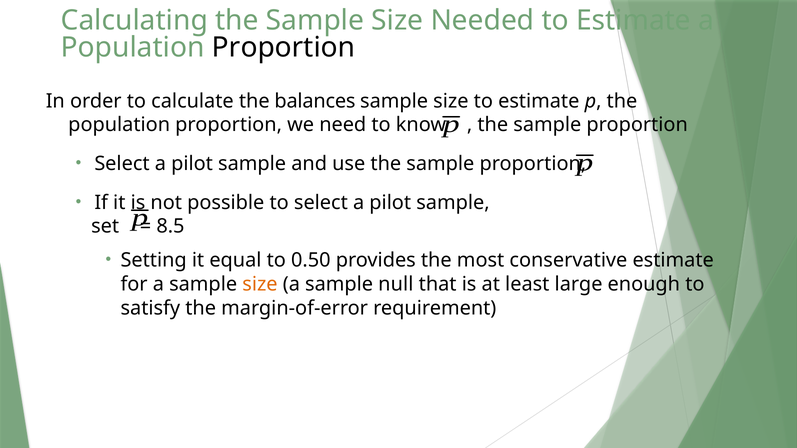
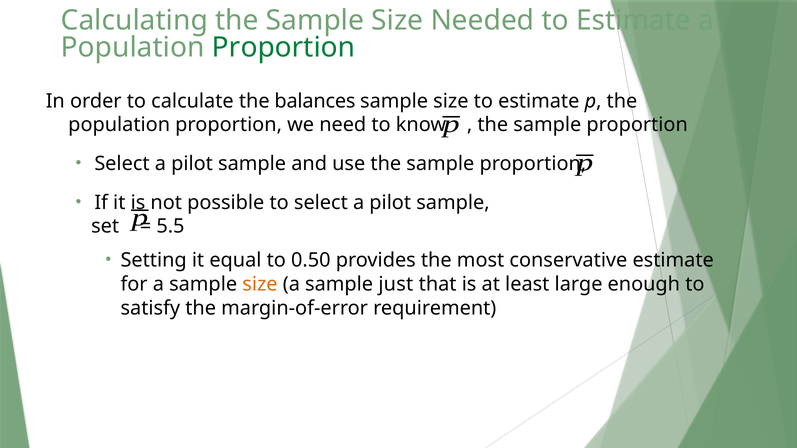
Proportion colour: black -> green (284, 47)
8.5: 8.5 -> 5.5 (170, 227)
null: null -> just (396, 284)
